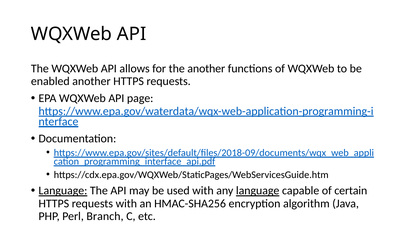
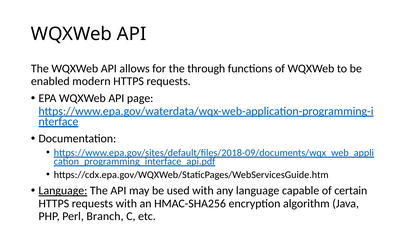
the another: another -> through (206, 69)
enabled another: another -> modern (91, 81)
language underline: present -> none (258, 191)
